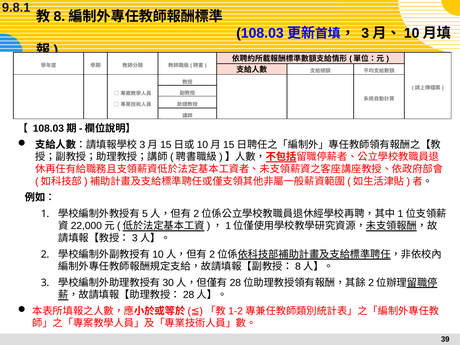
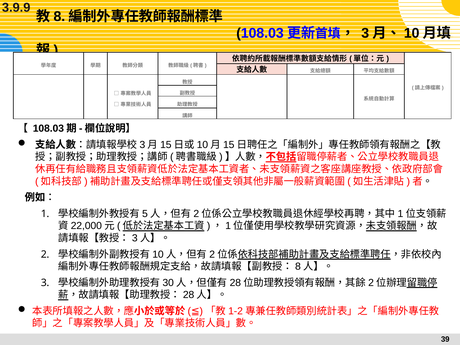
9.8.1: 9.8.1 -> 3.9.9 (16, 8)
